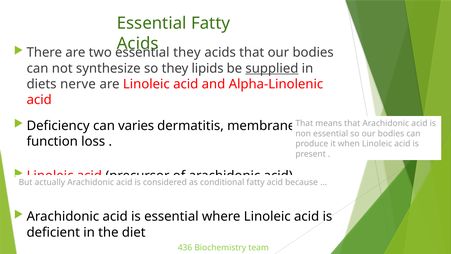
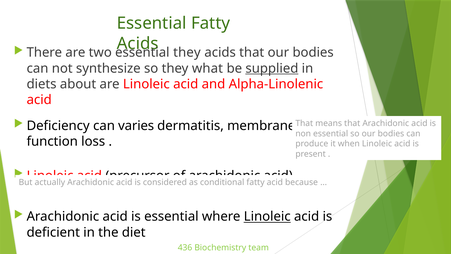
lipids: lipids -> what (207, 68)
nerve: nerve -> about (78, 84)
Linoleic underline: none -> present (267, 216)
